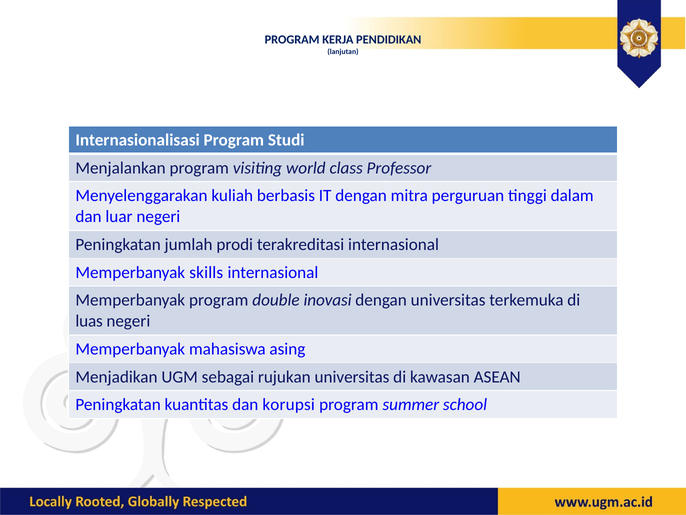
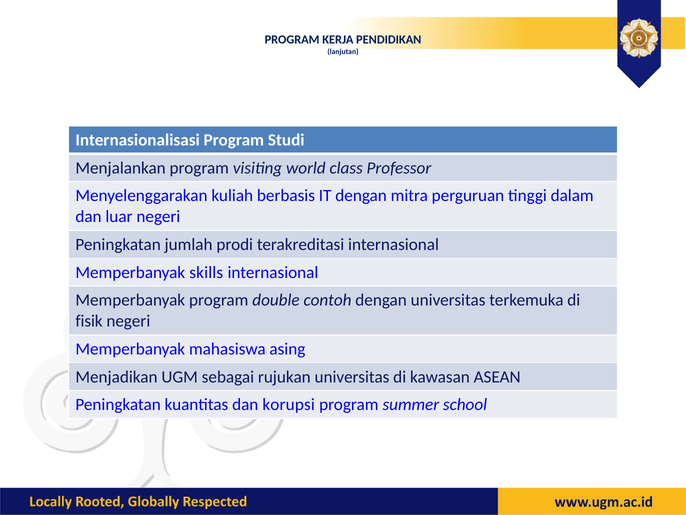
inovasi: inovasi -> contoh (328, 300)
luas: luas -> fisik (89, 321)
